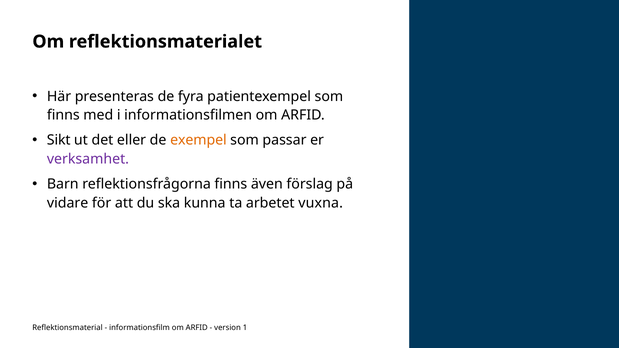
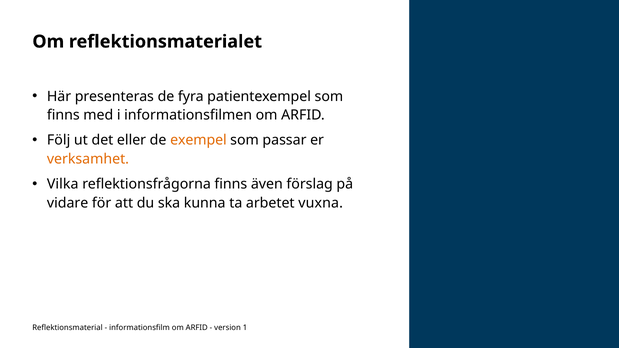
Sikt: Sikt -> Följ (59, 140)
verksamhet colour: purple -> orange (88, 159)
Barn: Barn -> Vilka (63, 184)
